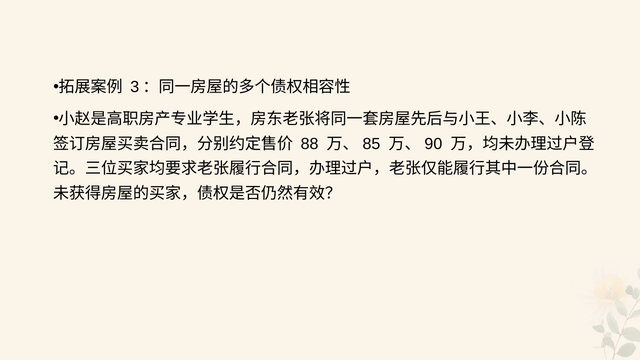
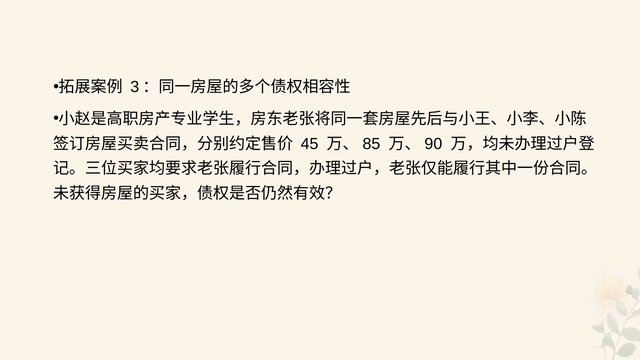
88: 88 -> 45 (310, 144)
